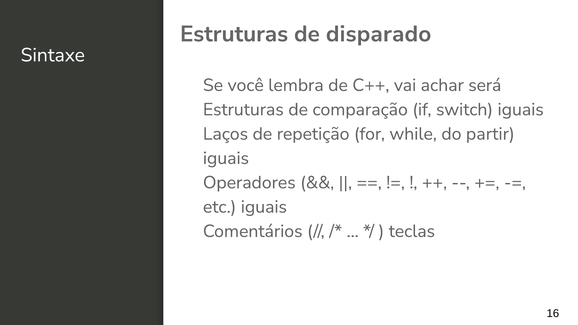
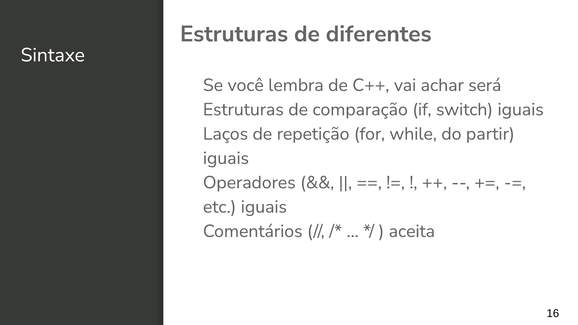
disparado: disparado -> diferentes (379, 34)
teclas: teclas -> aceita (412, 231)
